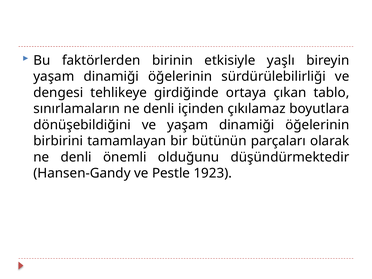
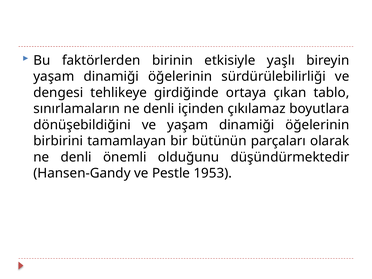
1923: 1923 -> 1953 (213, 173)
